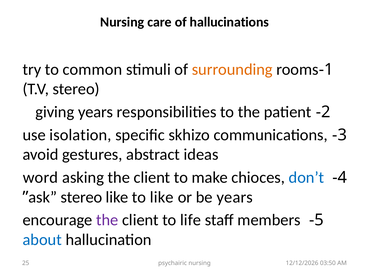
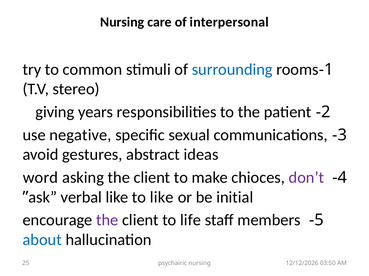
hallucinations: hallucinations -> interpersonal (229, 22)
surrounding colour: orange -> blue (232, 70)
isolation: isolation -> negative (80, 135)
skhizo: skhizo -> sexual (189, 135)
don’t colour: blue -> purple (306, 178)
ask stereo: stereo -> verbal (81, 198)
be years: years -> initial (235, 198)
